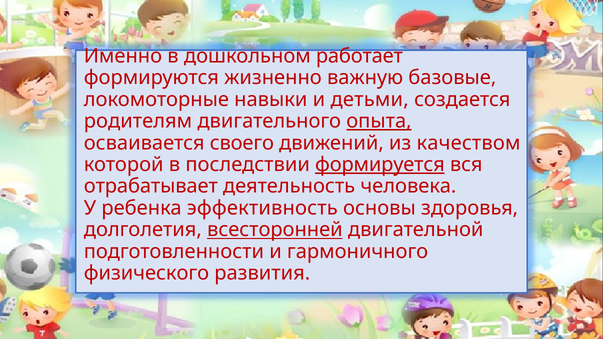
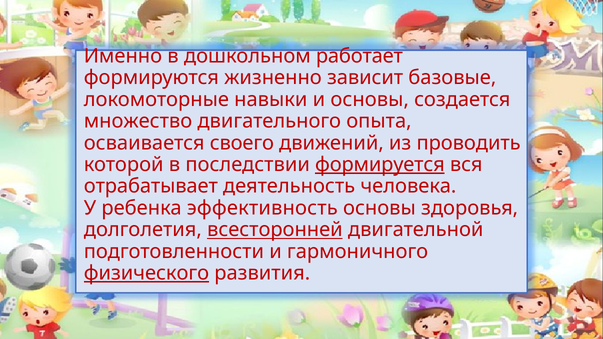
важную: важную -> зависит (365, 78)
и детьми: детьми -> основы (370, 100)
родителям: родителям -> множество (138, 121)
опыта underline: present -> none (379, 121)
качеством: качеством -> проводить (469, 143)
физического underline: none -> present (146, 273)
